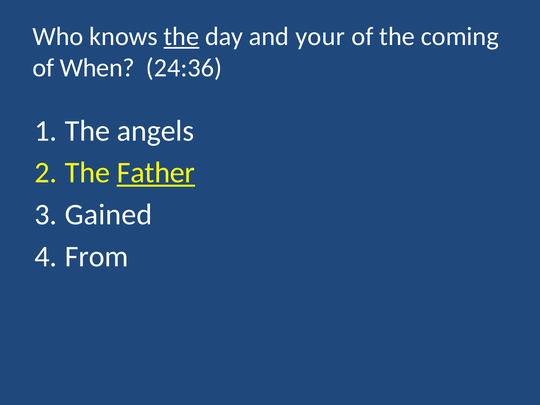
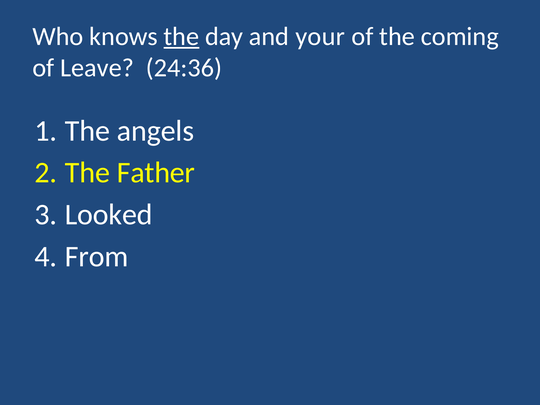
When: When -> Leave (97, 68)
Father underline: present -> none (156, 173)
Gained: Gained -> Looked (109, 215)
